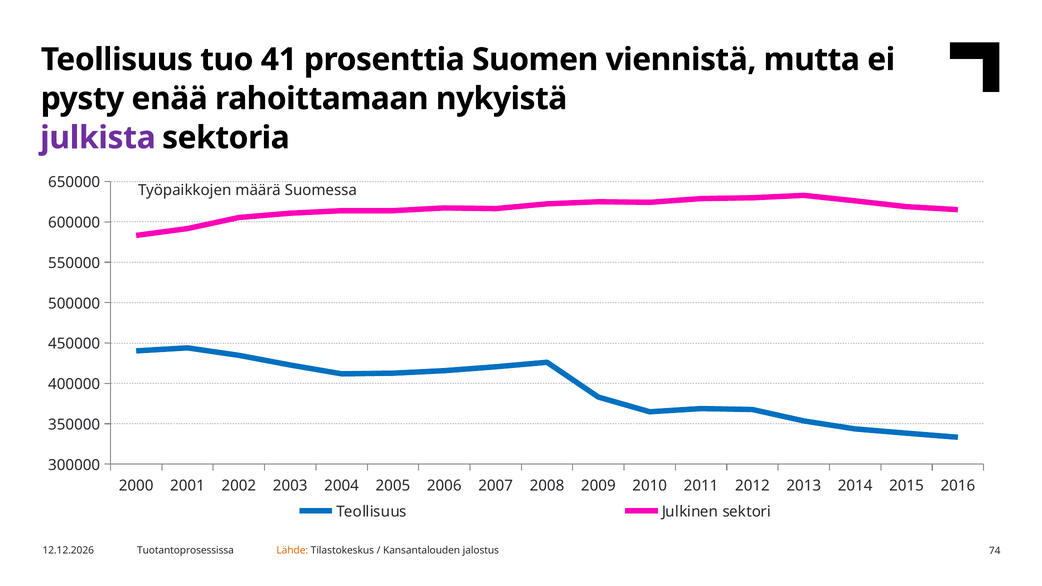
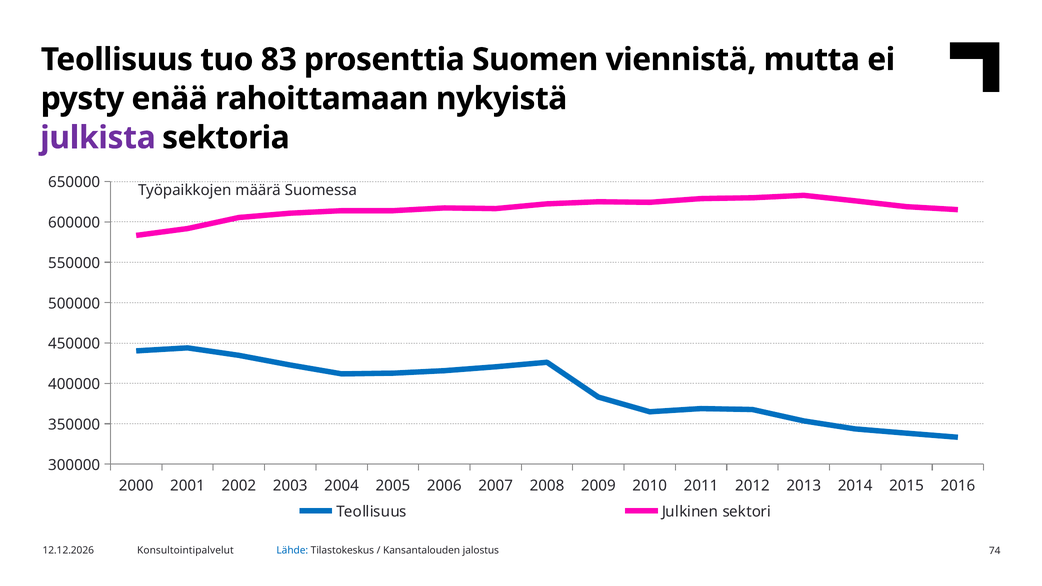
41: 41 -> 83 (279, 60)
Tuotantoprosessissa: Tuotantoprosessissa -> Konsultointipalvelut (185, 551)
Lähde colour: orange -> blue (292, 551)
